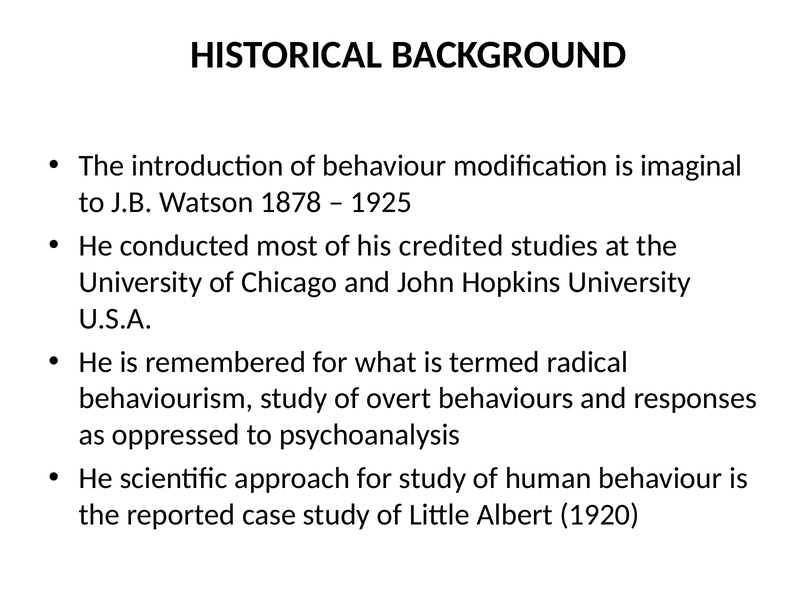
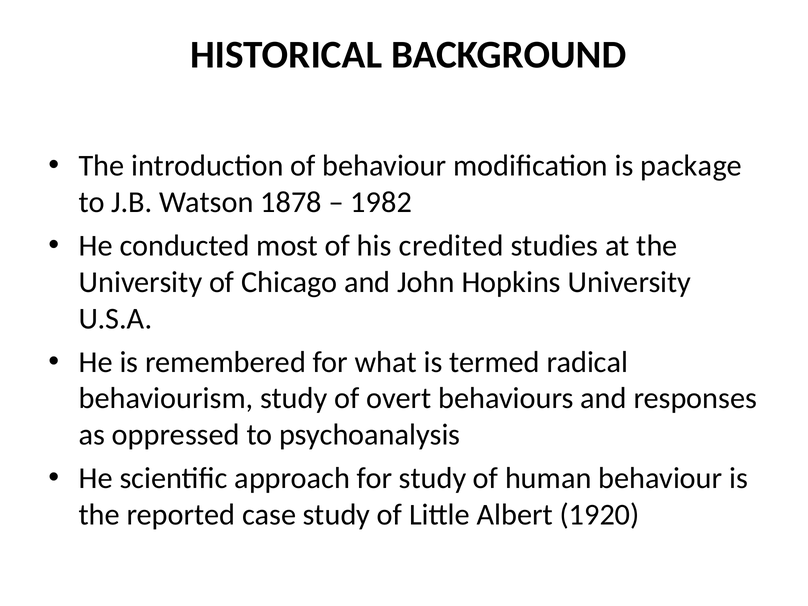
imaginal: imaginal -> package (691, 166)
1925: 1925 -> 1982 (381, 202)
